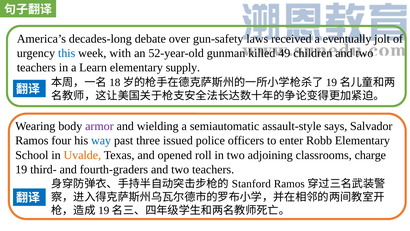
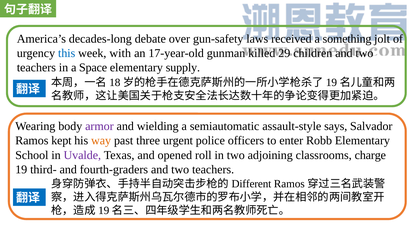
eventually: eventually -> something (347, 39)
52-year-old: 52-year-old -> 17-year-old (176, 53)
49: 49 -> 29 (284, 53)
Learn: Learn -> Space (93, 67)
four: four -> kept (61, 140)
way colour: blue -> orange (101, 140)
issued: issued -> urgent (178, 140)
Uvalde colour: orange -> purple (82, 155)
Stanford: Stanford -> Different (251, 184)
